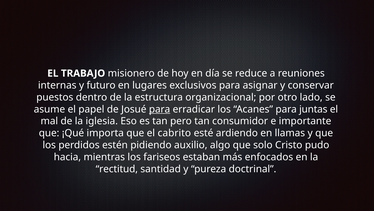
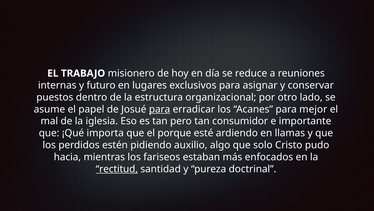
juntas: juntas -> mejor (313, 109)
cabrito: cabrito -> porque (174, 133)
rectitud underline: none -> present (117, 169)
